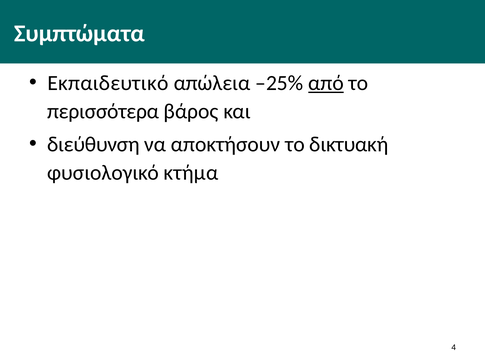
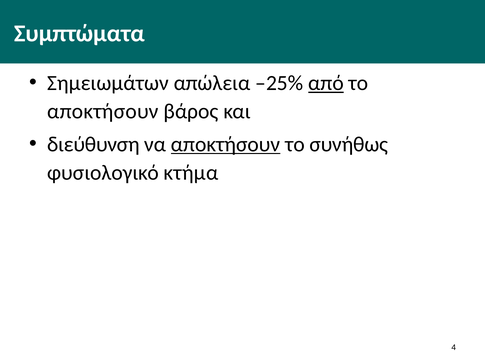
Εκπαιδευτικό: Εκπαιδευτικό -> Σημειωμάτων (108, 83)
περισσότερα: περισσότερα -> αποκτήσουν (103, 111)
αποκτήσουν underline: none -> present (226, 144)
δικτυακή: δικτυακή -> συνήθως (349, 144)
